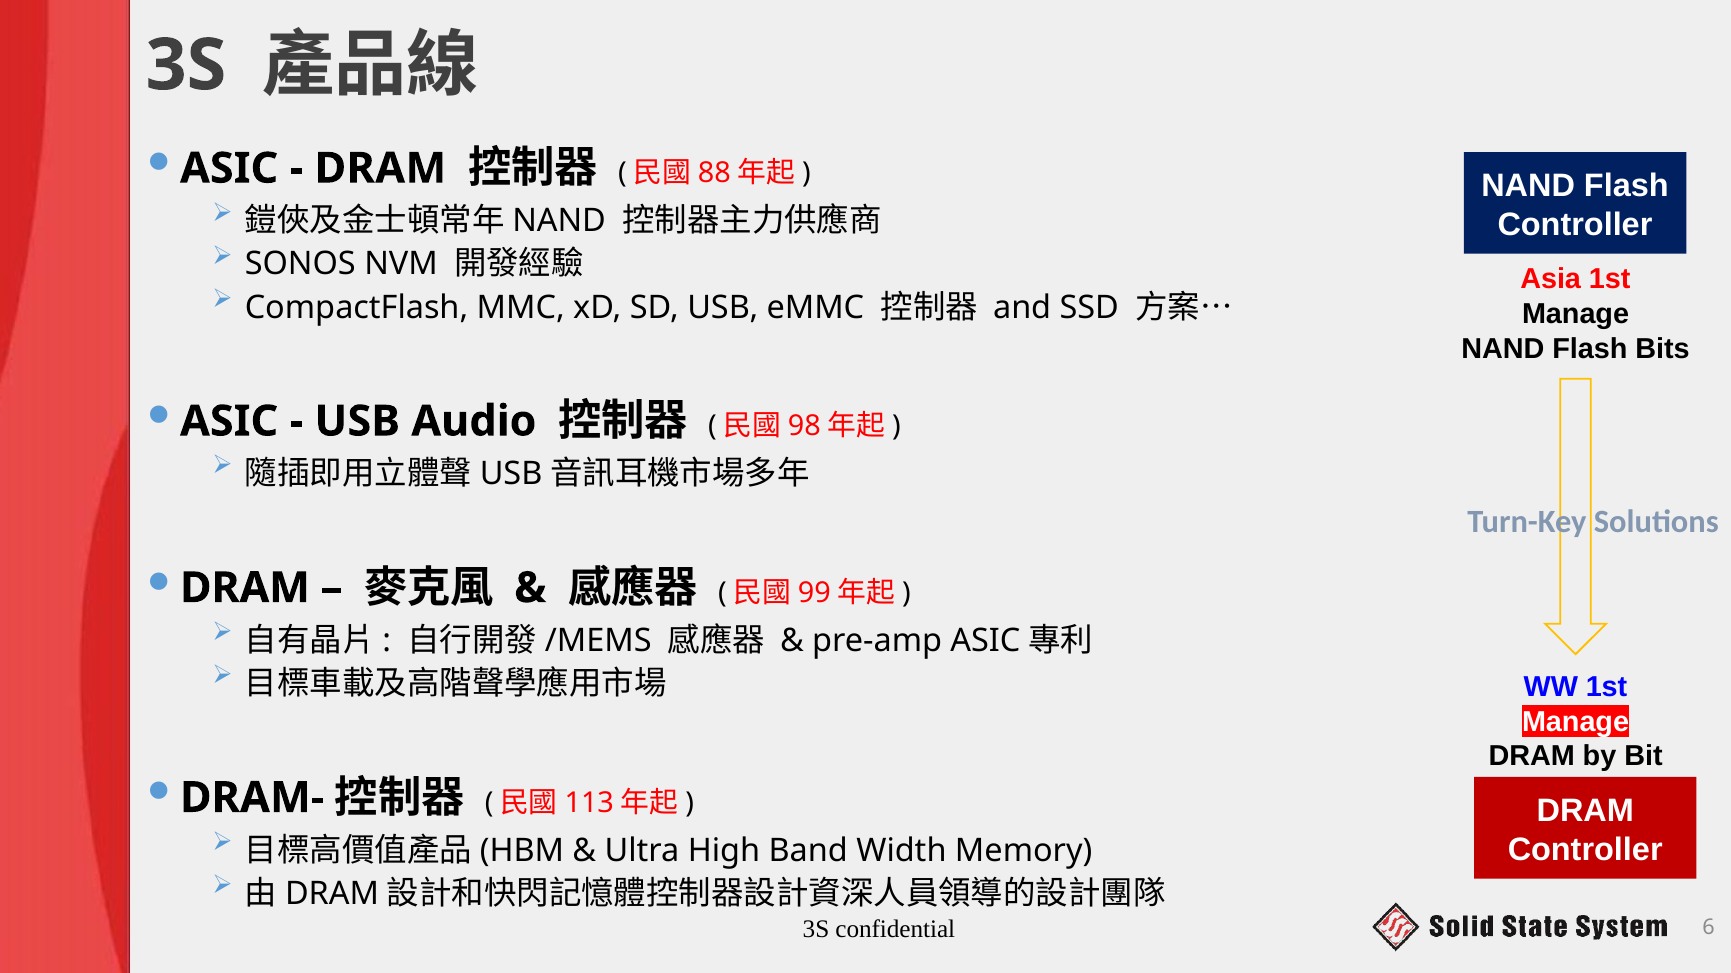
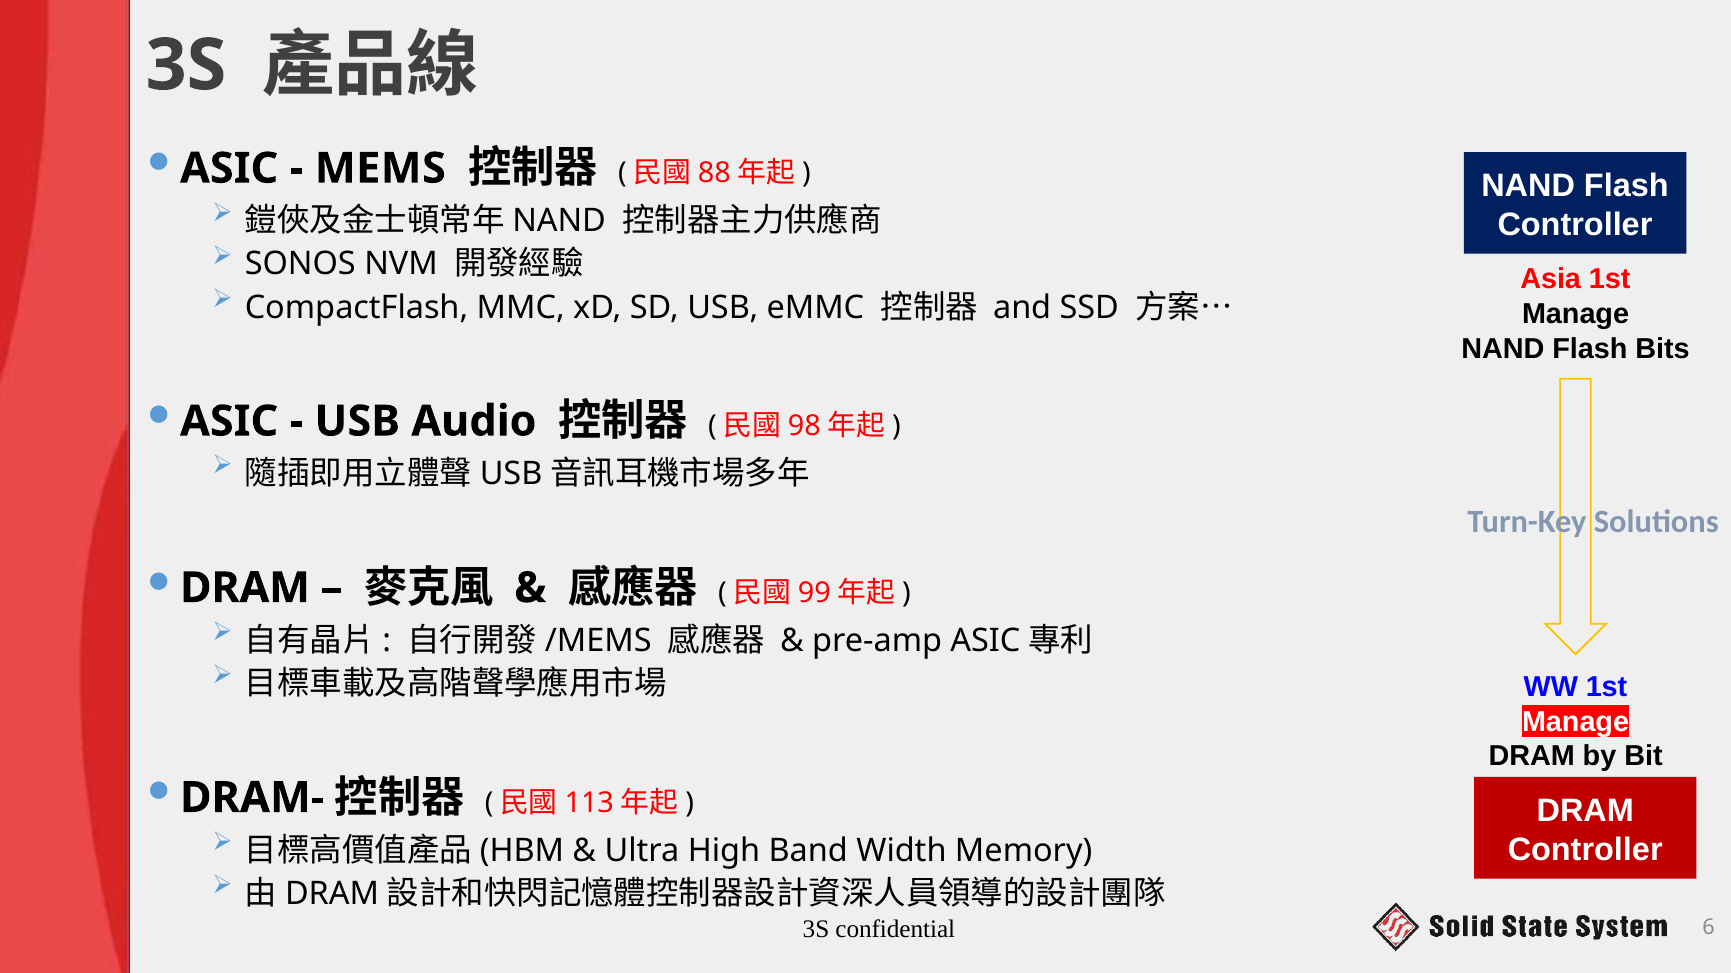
DRAM: DRAM -> MEMS (380, 169)
